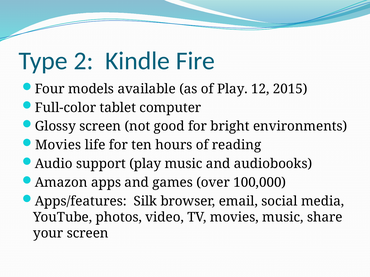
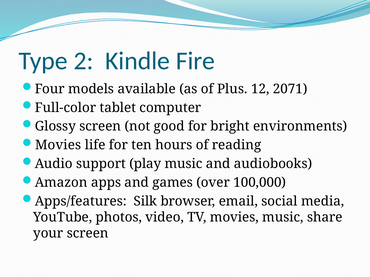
of Play: Play -> Plus (232, 89)
2015: 2015 -> 2071 (290, 89)
